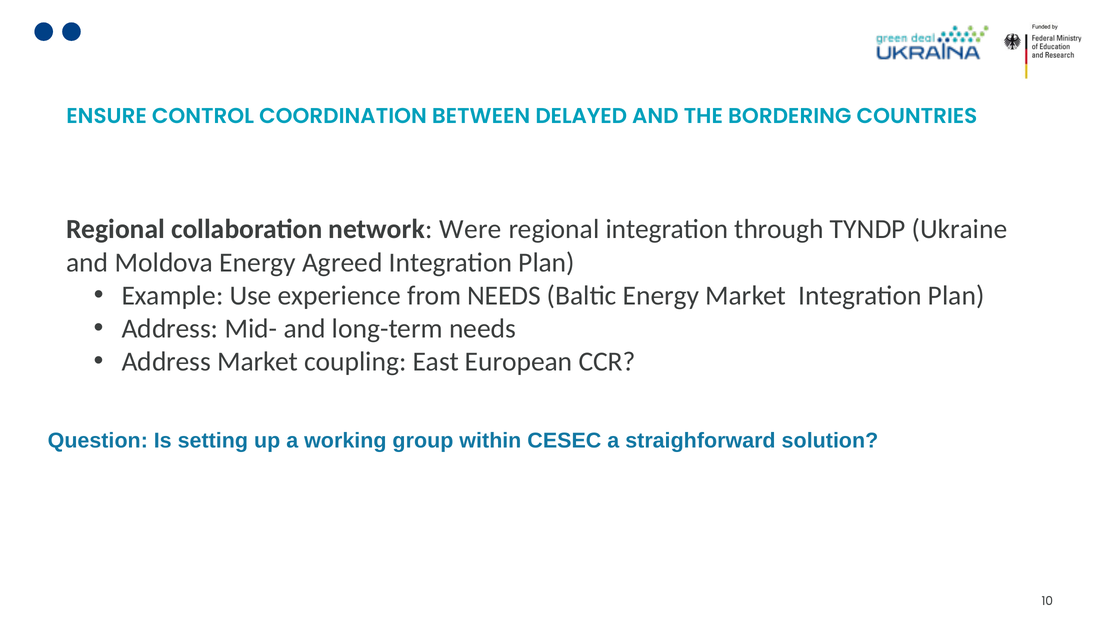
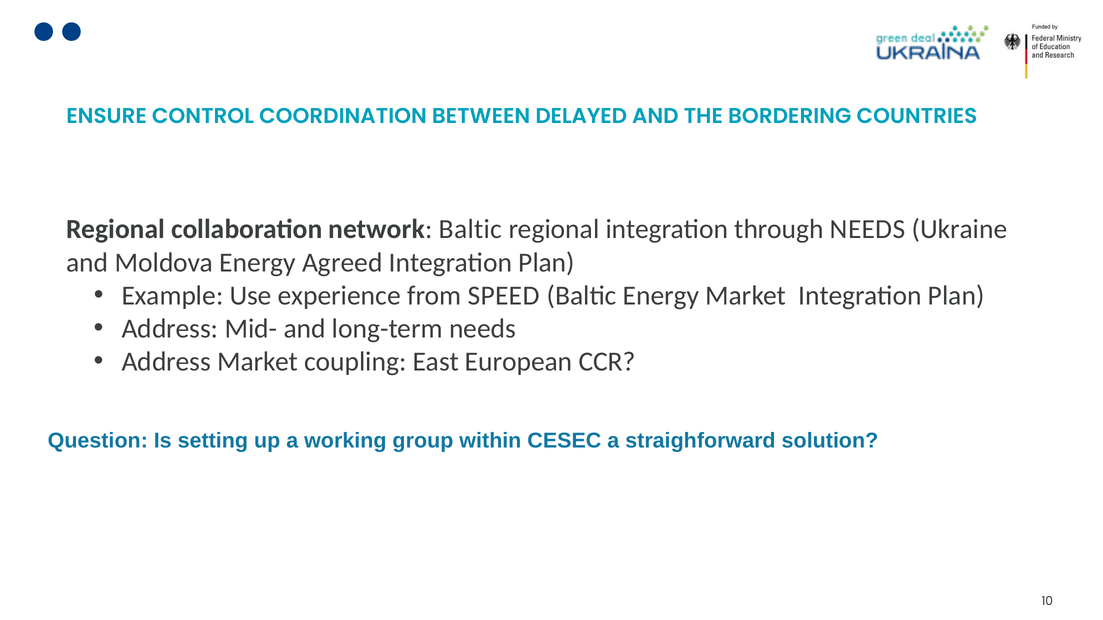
network Were: Were -> Baltic (470, 230)
through TYNDP: TYNDP -> NEEDS (868, 230)
from NEEDS: NEEDS -> SPEED (504, 296)
